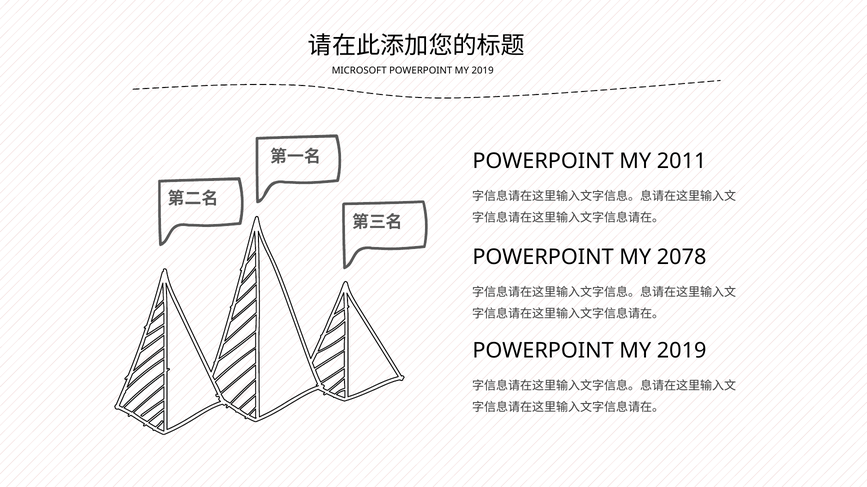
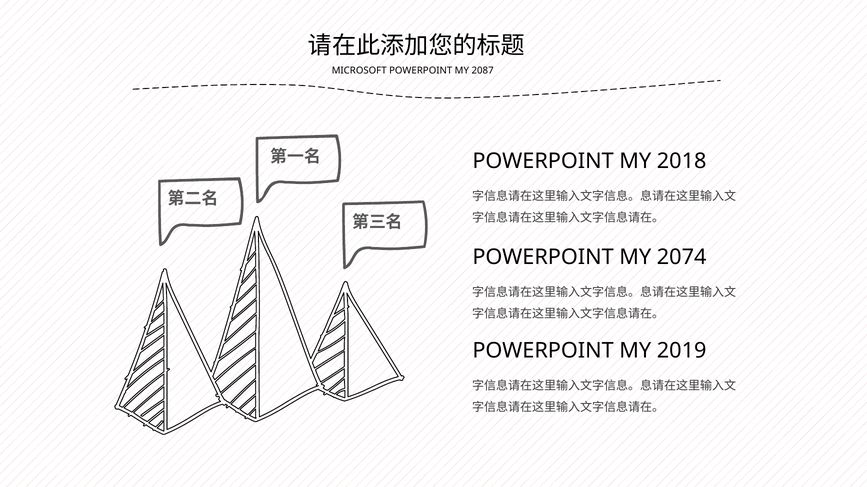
MICROSOFT POWERPOINT MY 2019: 2019 -> 2087 (483, 71)
2011: 2011 -> 2018 (682, 161)
2078: 2078 -> 2074 (682, 257)
